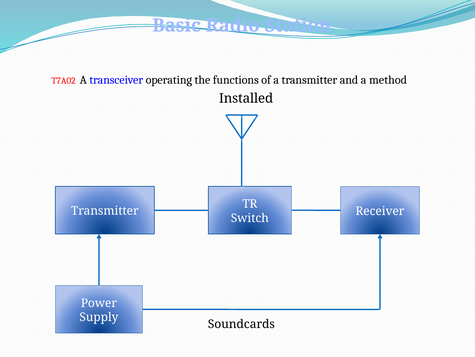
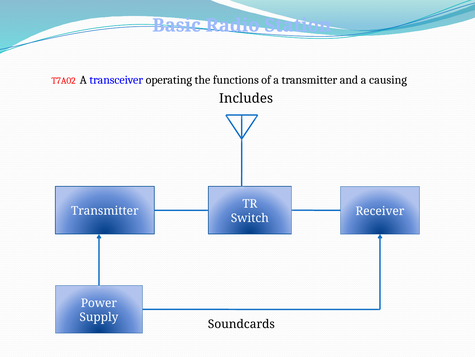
method: method -> causing (388, 80)
Installed: Installed -> Includes (246, 98)
